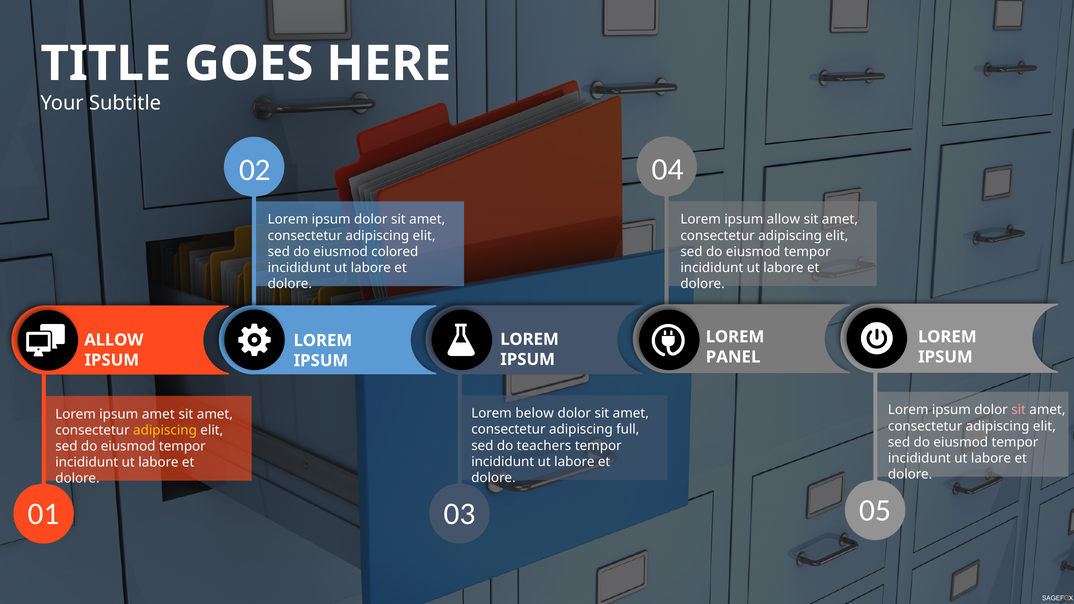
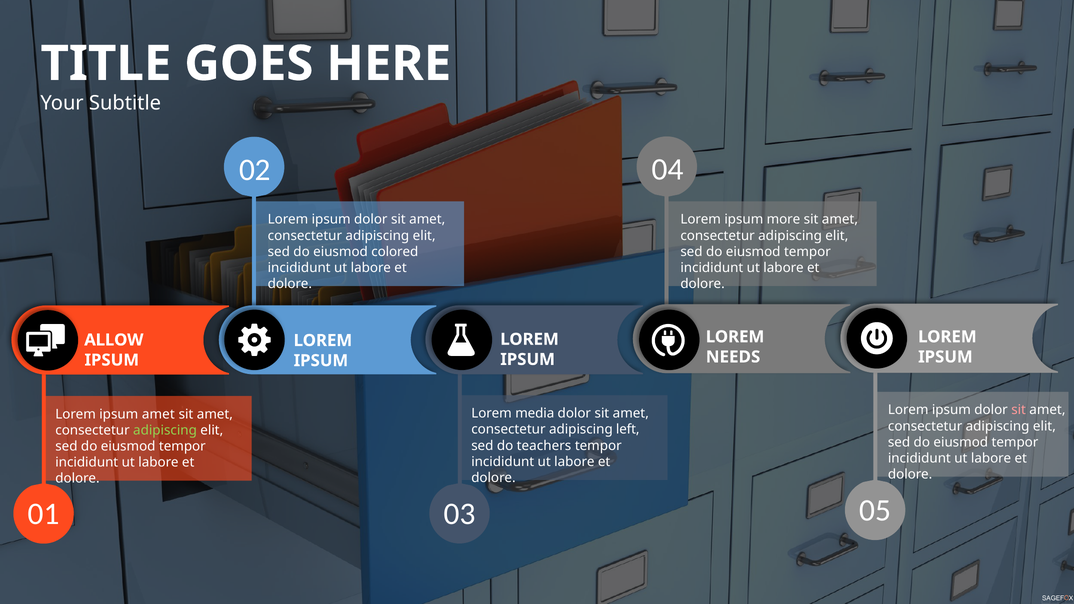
ipsum allow: allow -> more (783, 220)
PANEL: PANEL -> NEEDS (733, 357)
below: below -> media (535, 413)
full: full -> left (628, 430)
adipiscing colour: yellow -> light green (165, 430)
